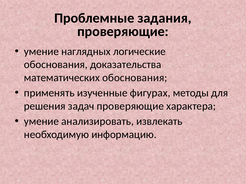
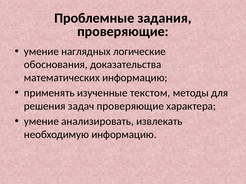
математических обоснования: обоснования -> информацию (135, 78)
фигурах: фигурах -> текстом (150, 93)
